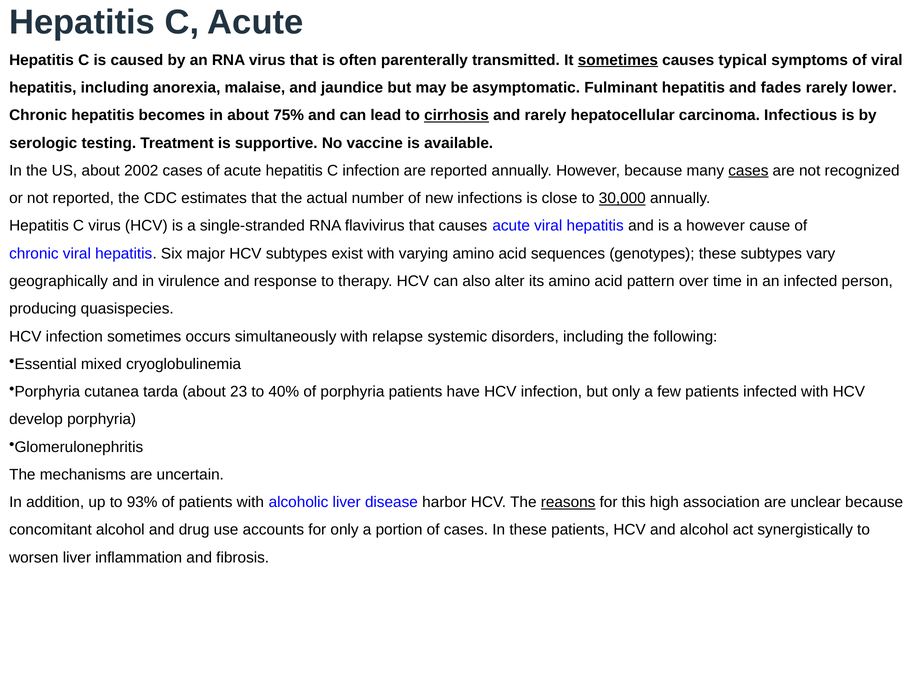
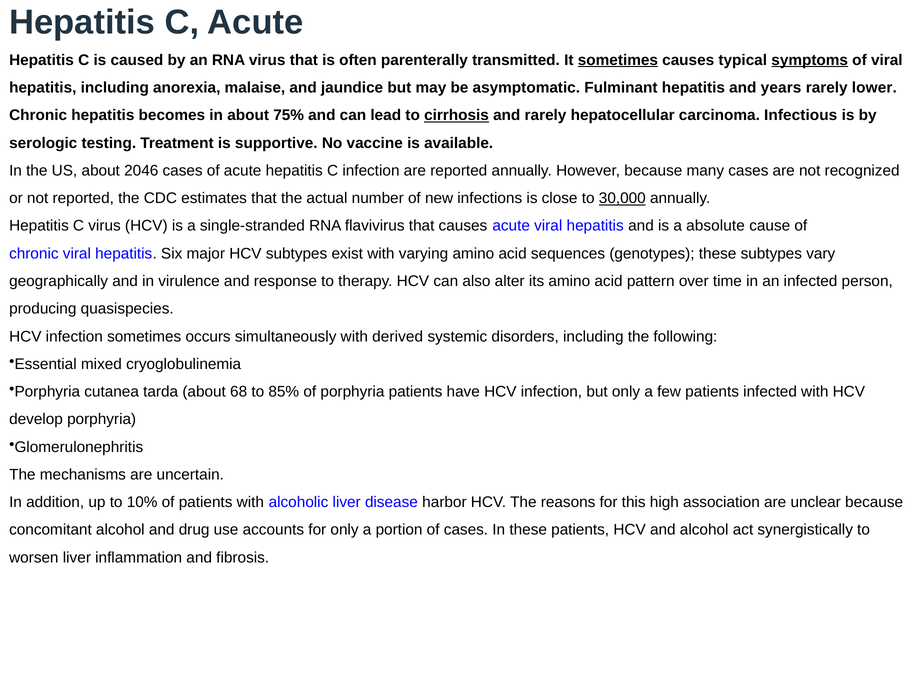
symptoms underline: none -> present (810, 60)
fades: fades -> years (781, 88)
2002: 2002 -> 2046 (141, 171)
cases underline: present -> none (748, 171)
a however: however -> absolute (716, 226)
relapse: relapse -> derived (398, 337)
23: 23 -> 68 (239, 392)
40%: 40% -> 85% (284, 392)
93%: 93% -> 10% (142, 503)
reasons underline: present -> none (568, 503)
